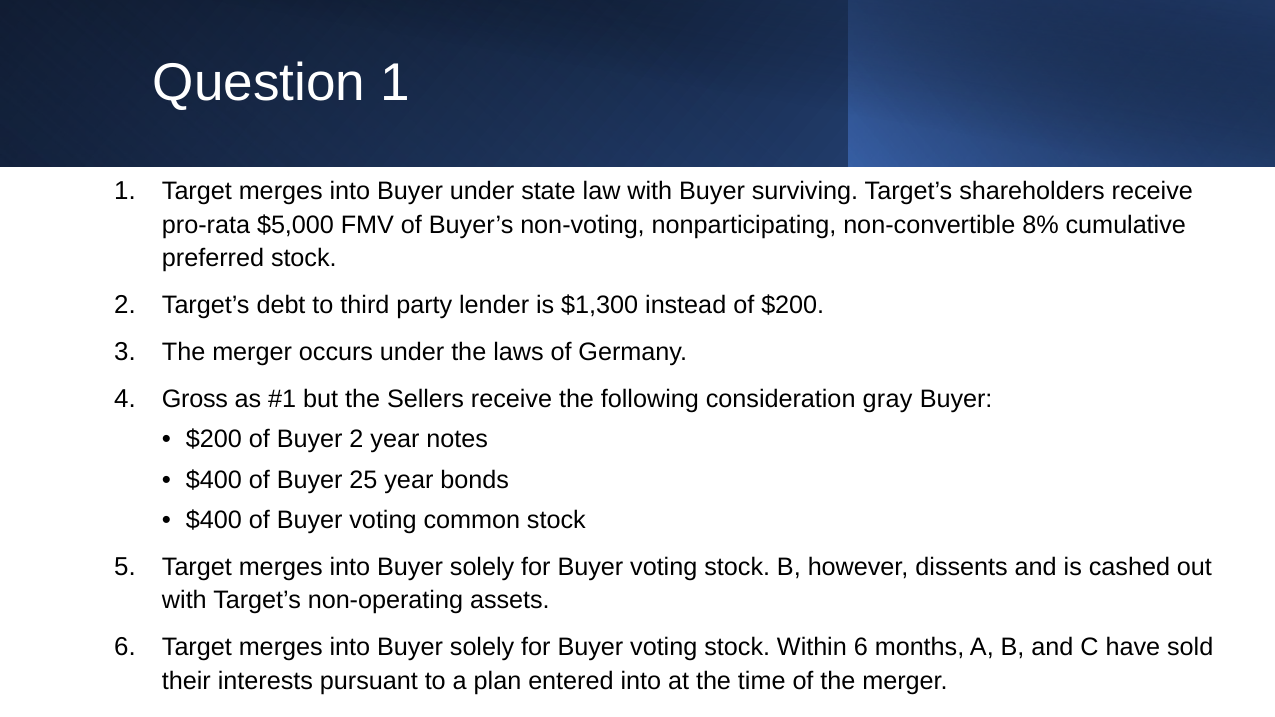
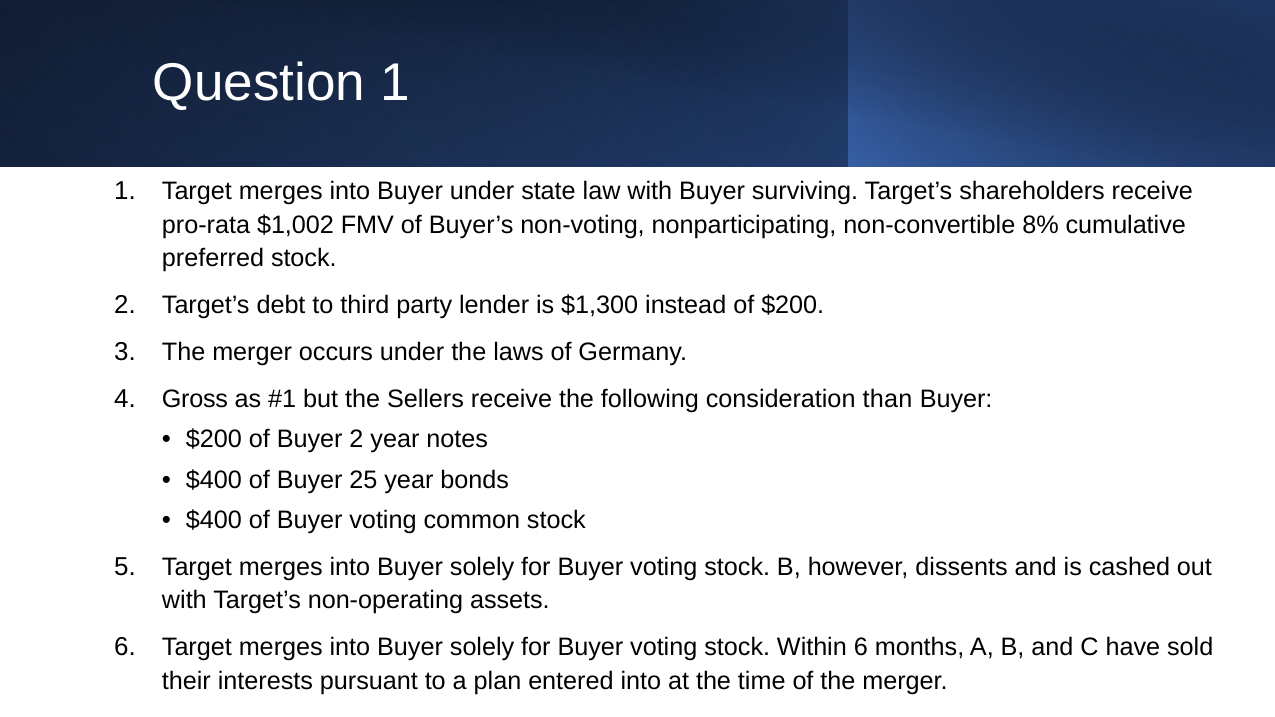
$5,000: $5,000 -> $1,002 (295, 225)
gray: gray -> than (888, 399)
